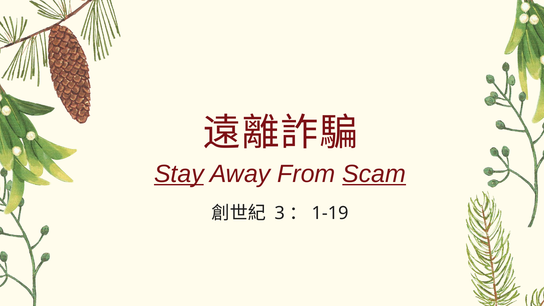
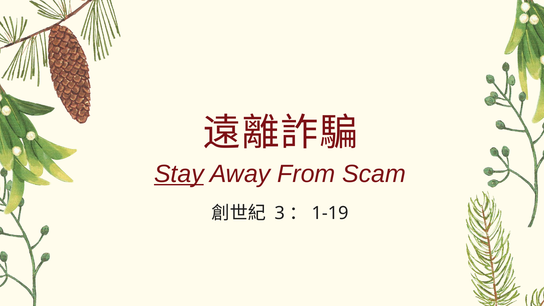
Scam underline: present -> none (374, 174)
